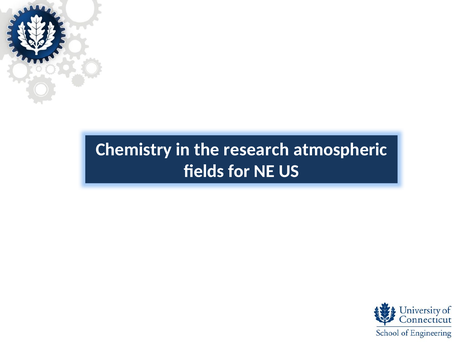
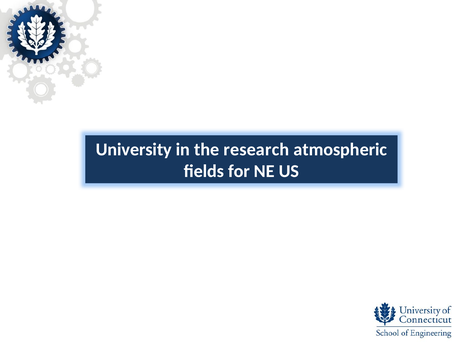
Chemistry: Chemistry -> University (134, 150)
